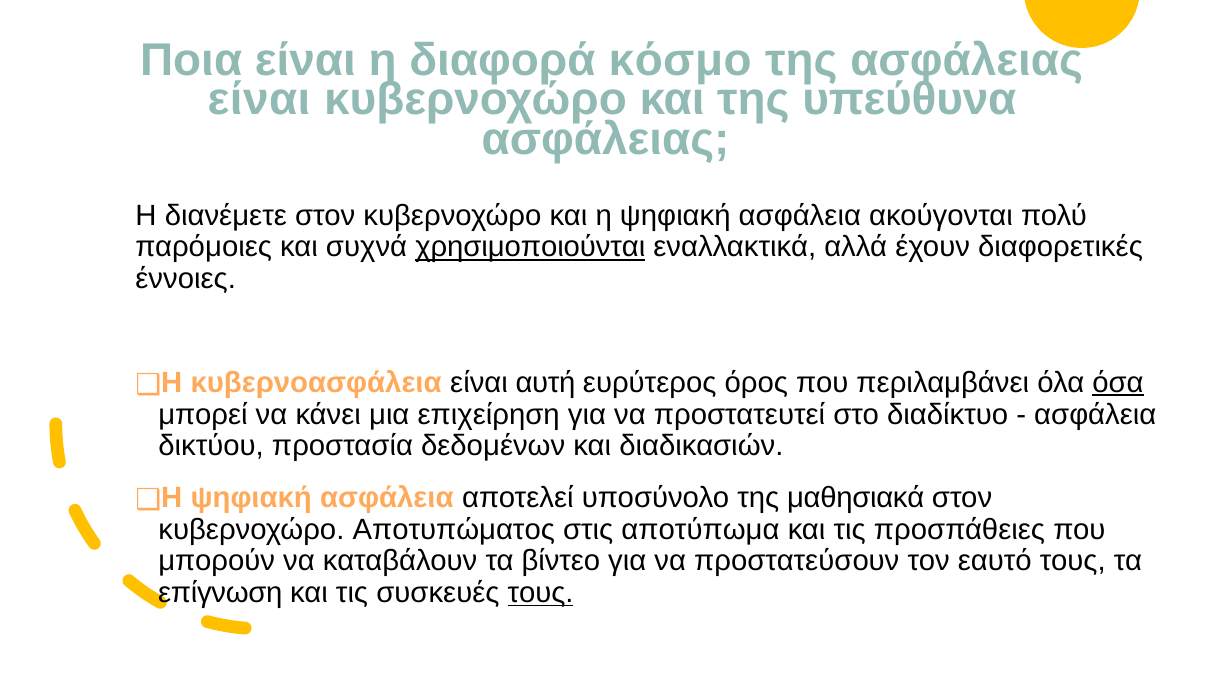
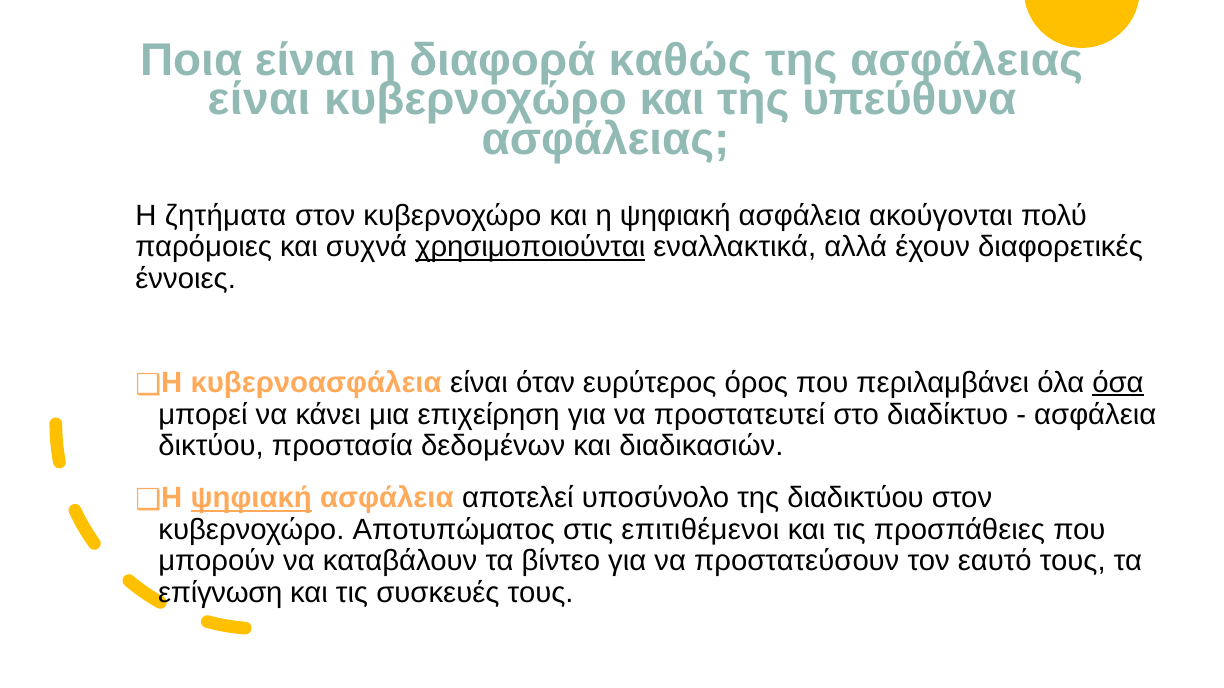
κόσμο: κόσμο -> καθώς (680, 60)
διανέμετε: διανέμετε -> ζητήματα (226, 216)
αυτή: αυτή -> όταν (545, 383)
ψηφιακή underline: none -> present (251, 498)
μαθησιακά: μαθησιακά -> διαδικτύου (856, 498)
αποτύπωμα: αποτύπωμα -> επιτιθέμενοι (700, 530)
τους underline: present -> none (541, 593)
